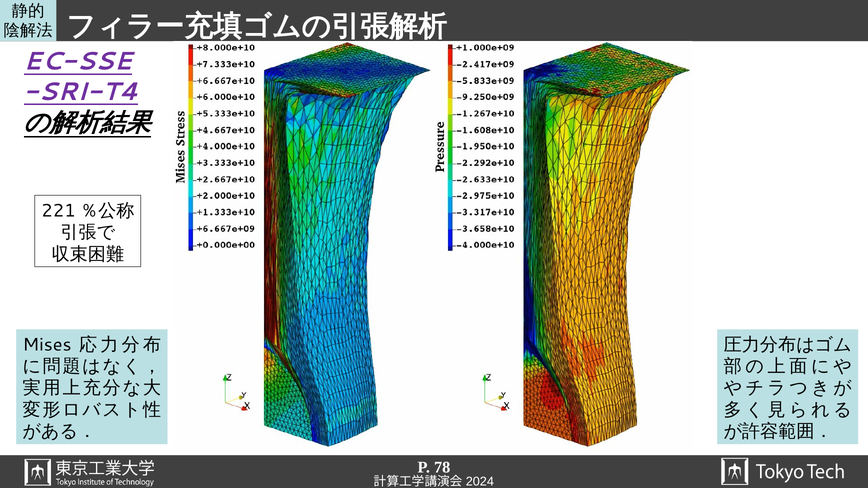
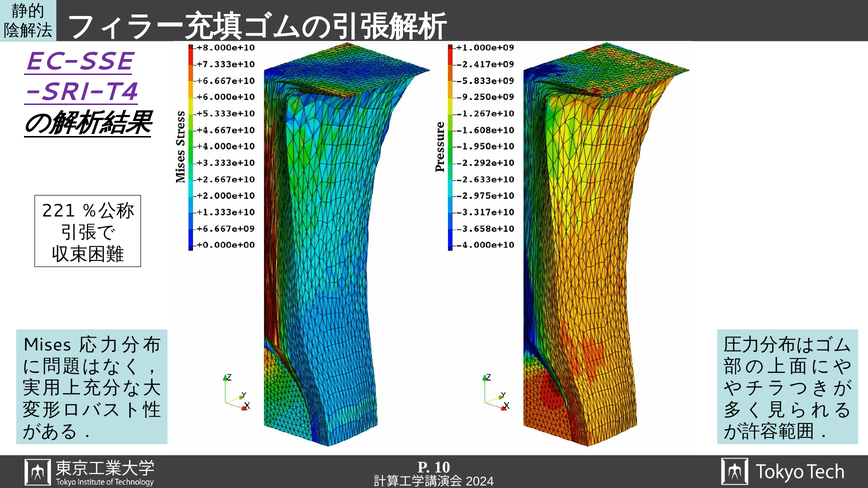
78: 78 -> 10 (442, 468)
